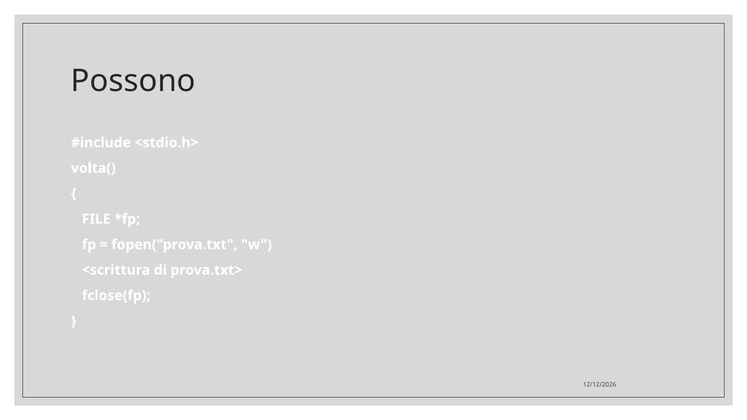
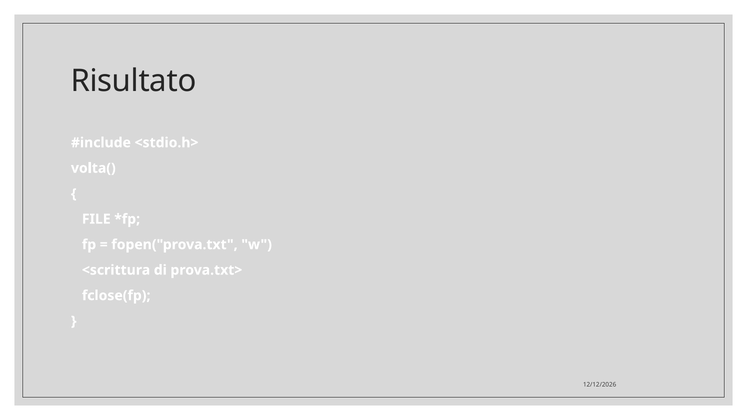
Possono: Possono -> Risultato (133, 81)
